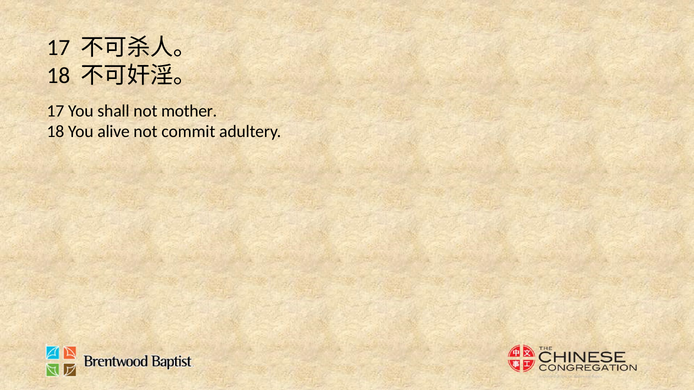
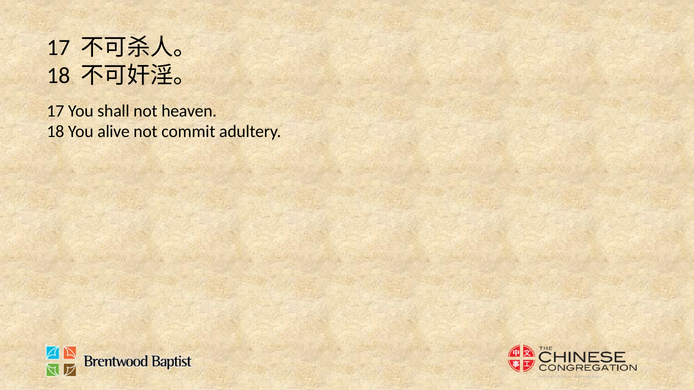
mother: mother -> heaven (189, 111)
